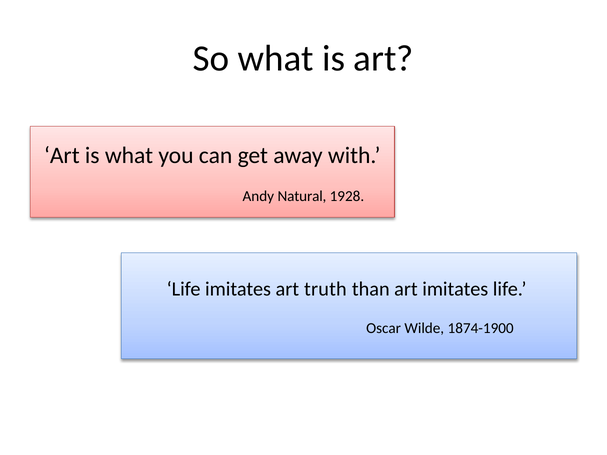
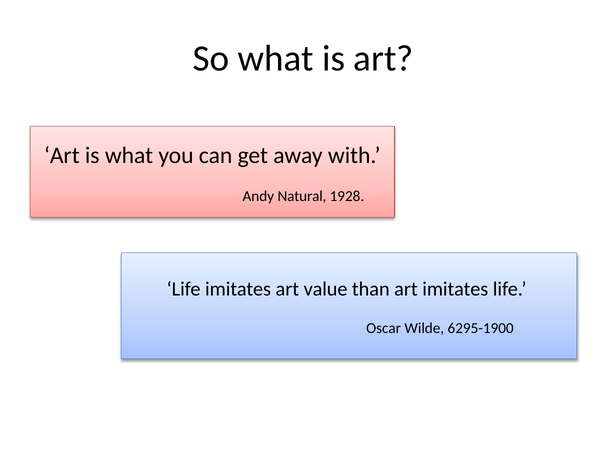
truth: truth -> value (326, 289)
1874-1900: 1874-1900 -> 6295-1900 (481, 328)
